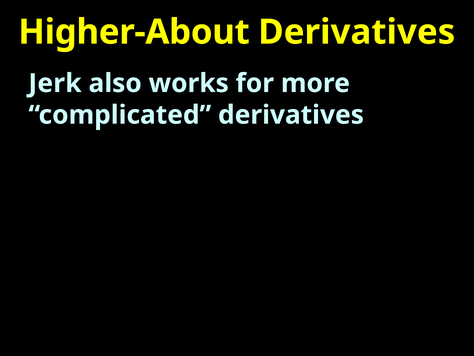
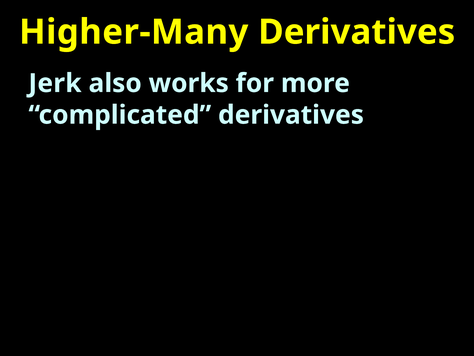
Higher-About: Higher-About -> Higher-Many (134, 32)
